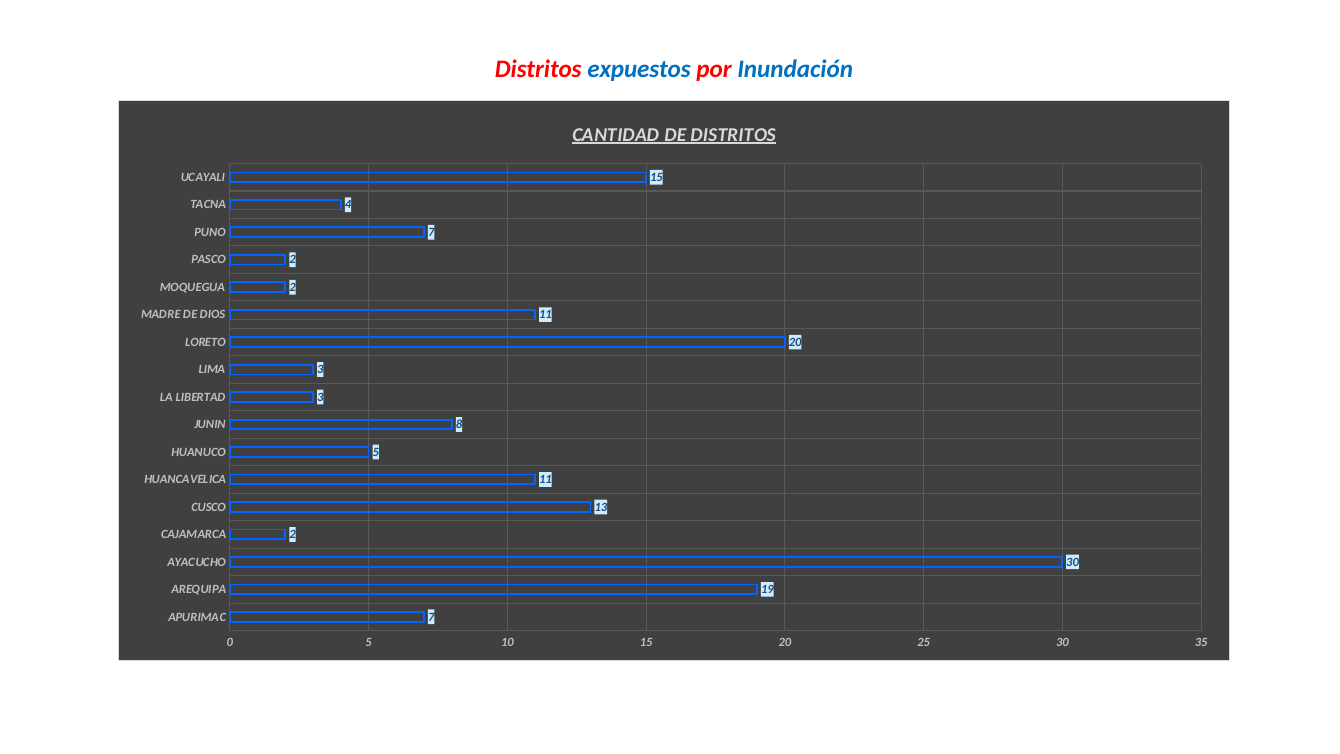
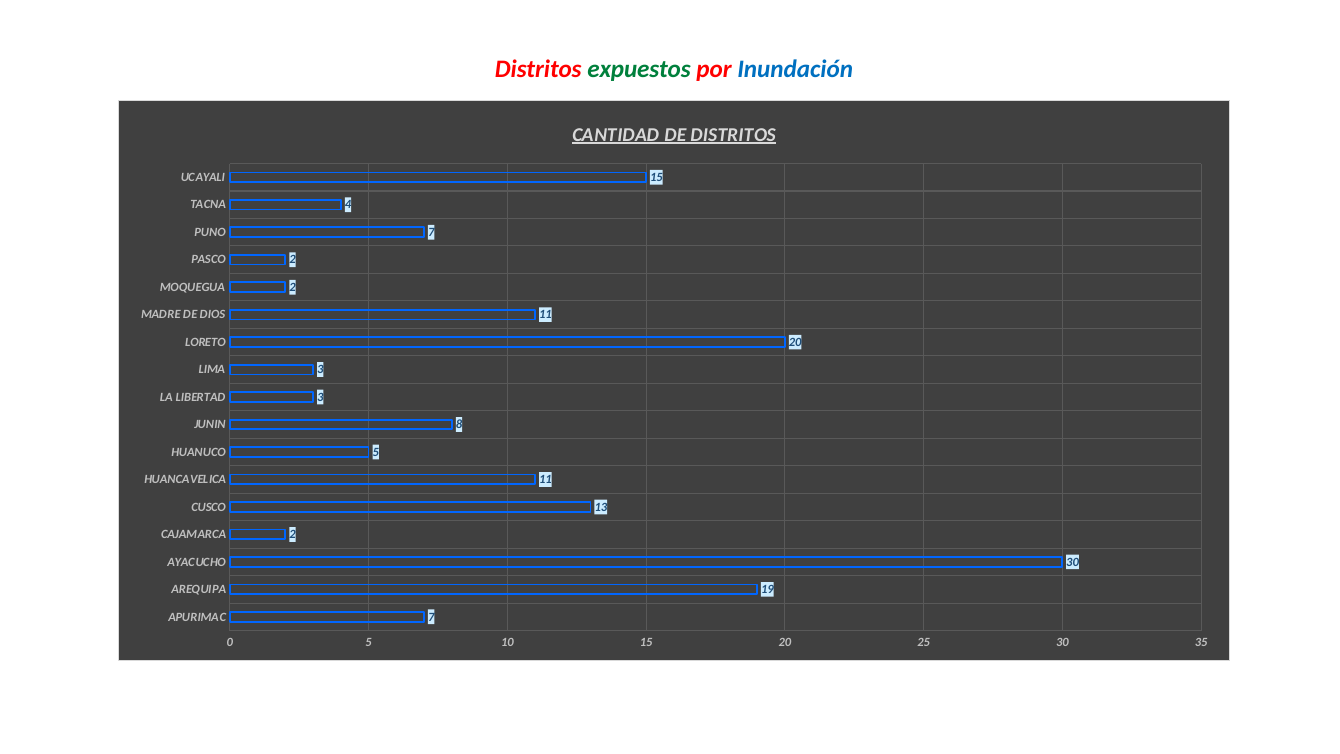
expuestos colour: blue -> green (639, 69)
